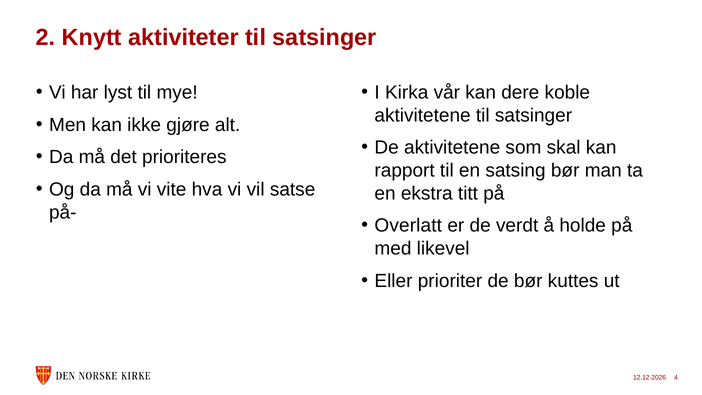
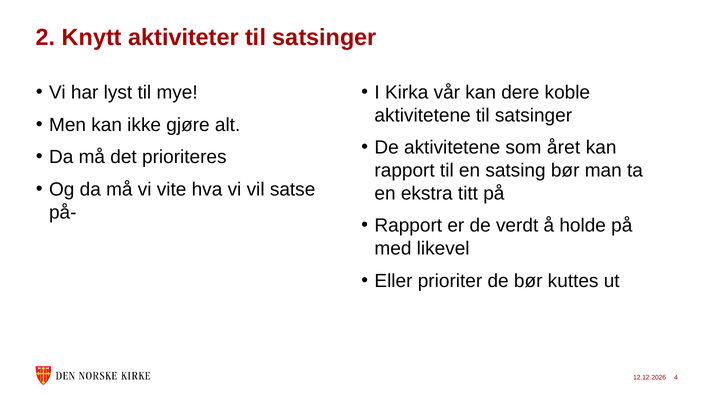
skal: skal -> året (564, 148)
Overlatt: Overlatt -> Rapport (408, 226)
